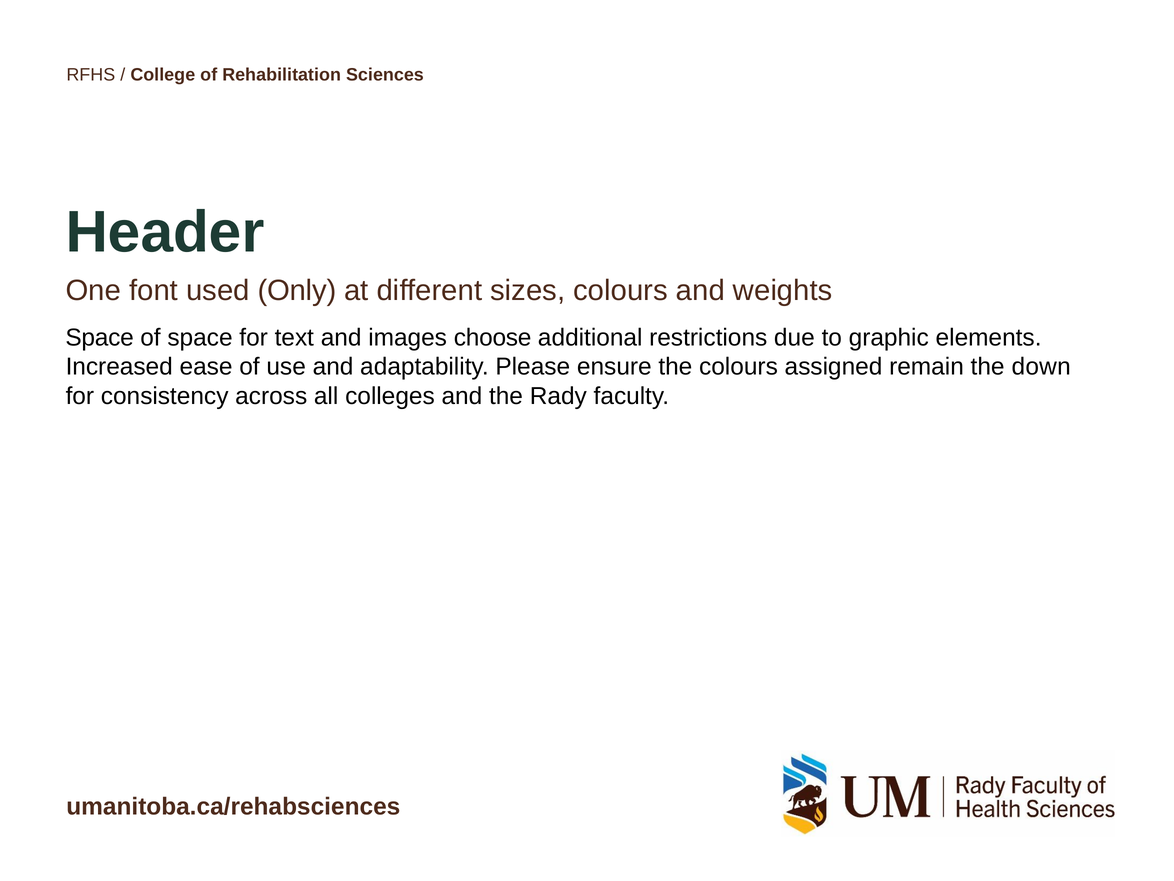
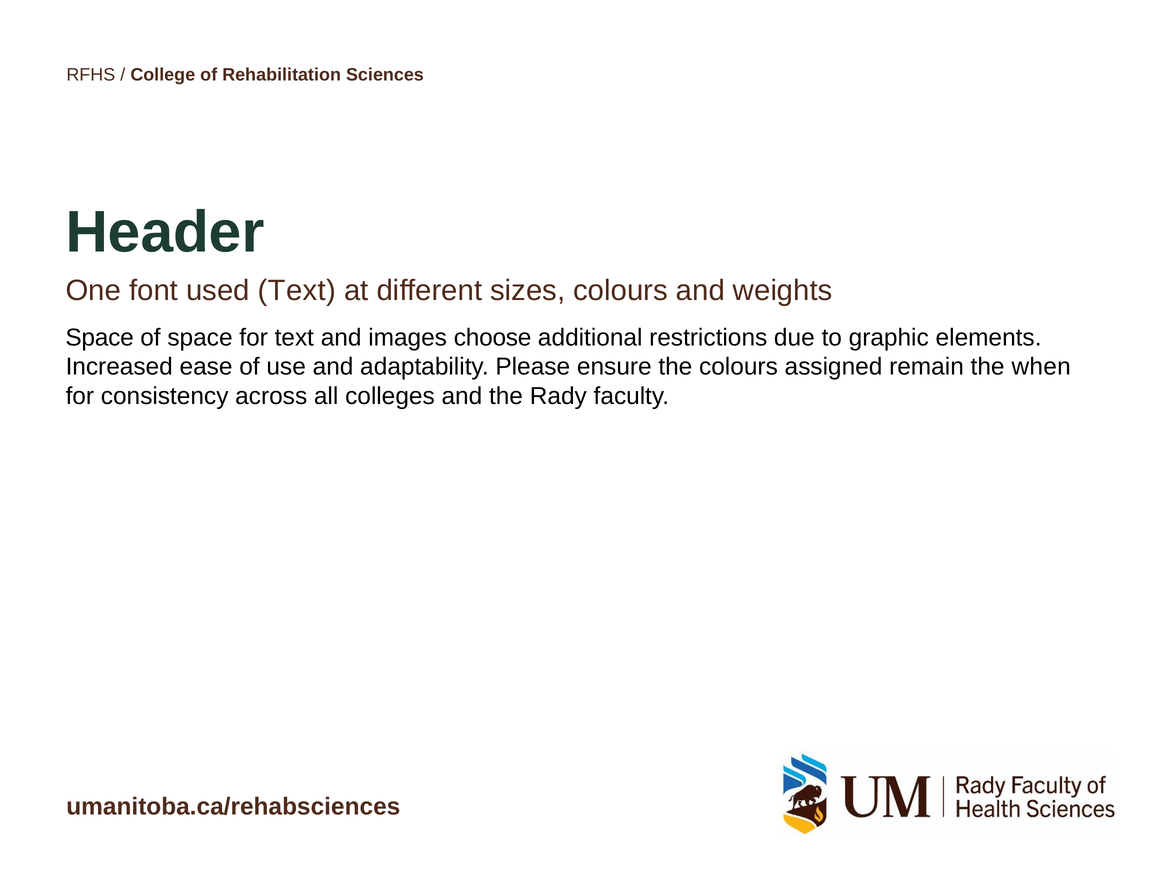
used Only: Only -> Text (297, 290)
down: down -> when (1041, 367)
